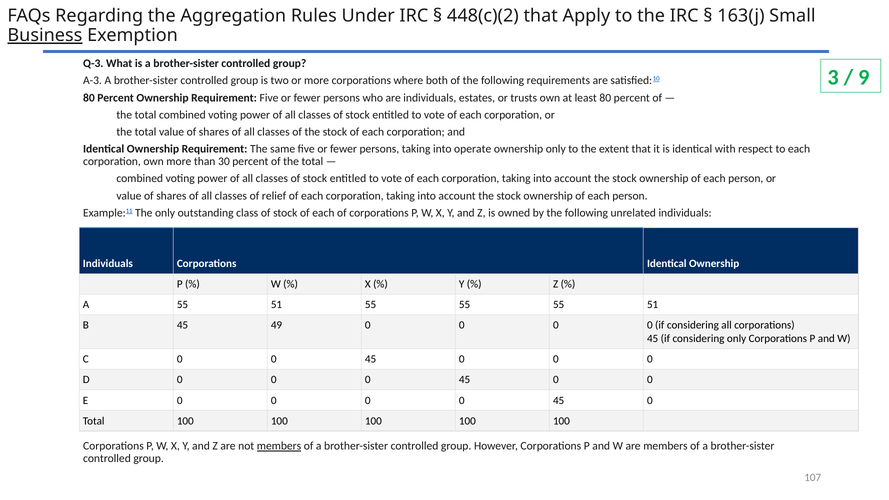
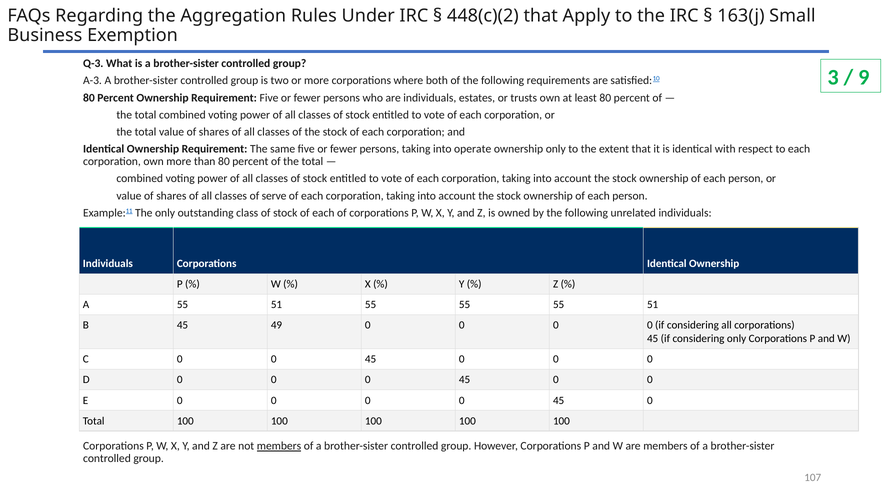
Business underline: present -> none (45, 35)
than 30: 30 -> 80 (224, 162)
relief: relief -> serve (274, 196)
